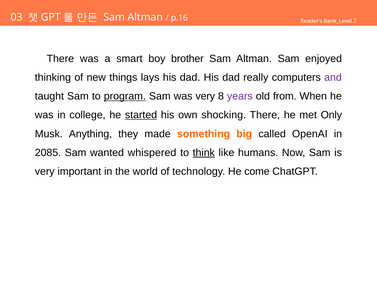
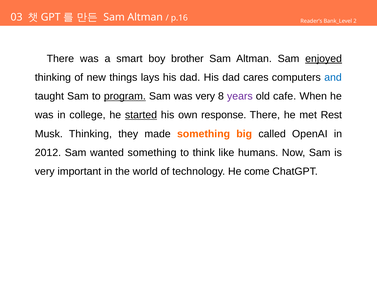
enjoyed underline: none -> present (324, 59)
really: really -> cares (256, 78)
and colour: purple -> blue (333, 78)
from: from -> cafe (285, 96)
shocking: shocking -> response (224, 115)
Only: Only -> Rest (331, 115)
Musk Anything: Anything -> Thinking (90, 134)
2085: 2085 -> 2012 (48, 153)
wanted whispered: whispered -> something (152, 153)
think underline: present -> none (204, 153)
